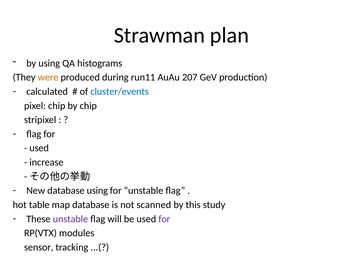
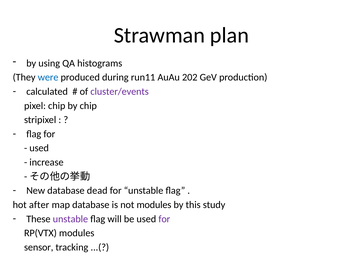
were colour: orange -> blue (48, 77)
207: 207 -> 202 (190, 77)
cluster/events colour: blue -> purple (120, 91)
database using: using -> dead (97, 190)
table: table -> after (39, 204)
not scanned: scanned -> modules (154, 204)
